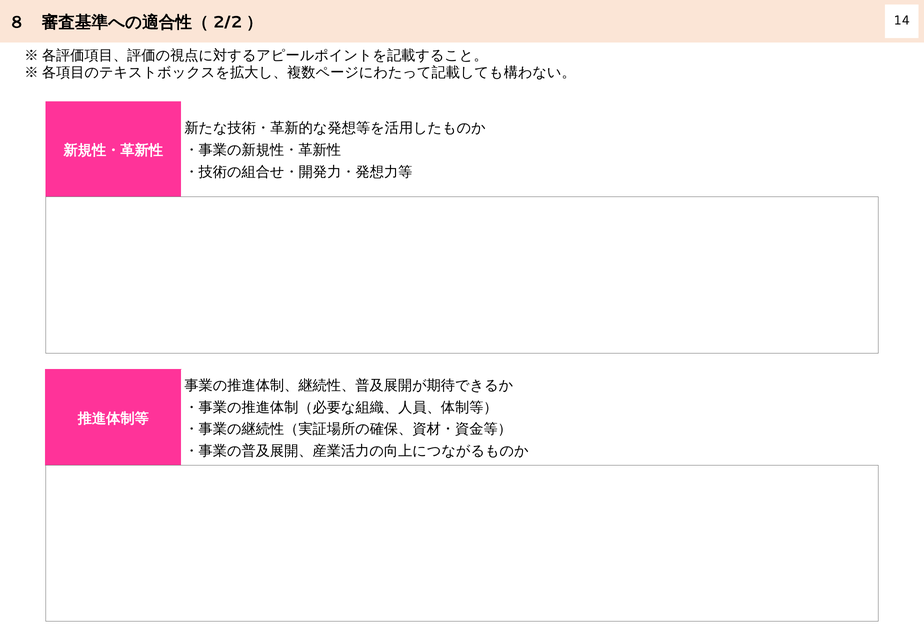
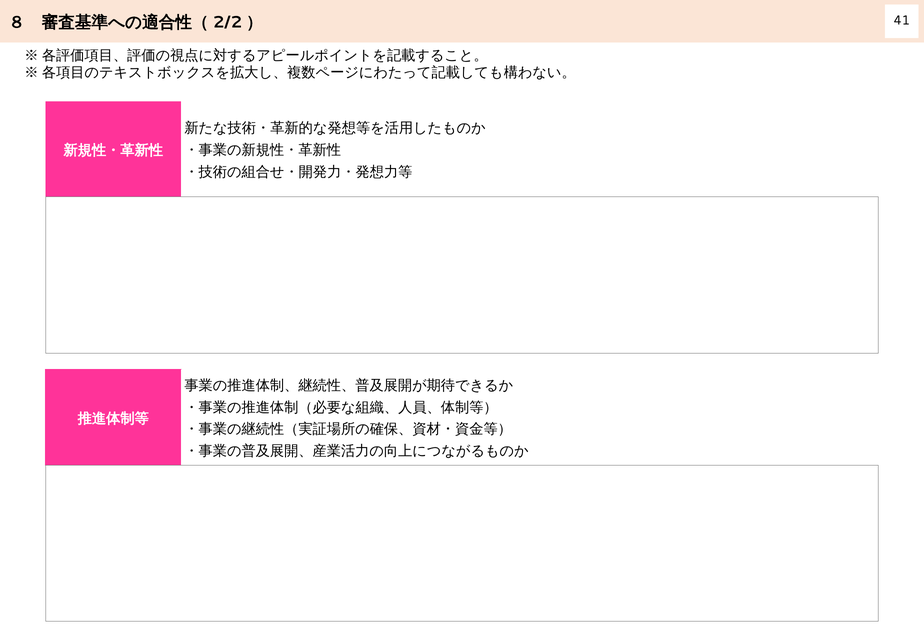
14: 14 -> 41 (902, 21)
